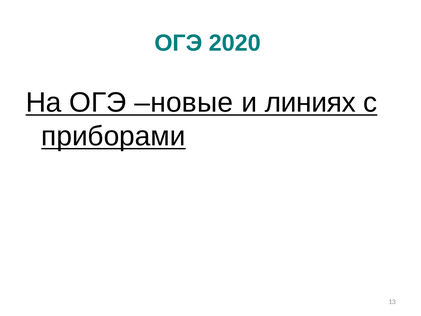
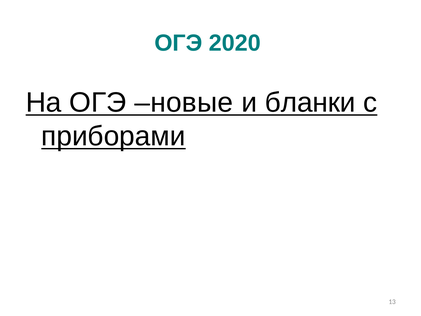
линиях: линиях -> бланки (310, 103)
